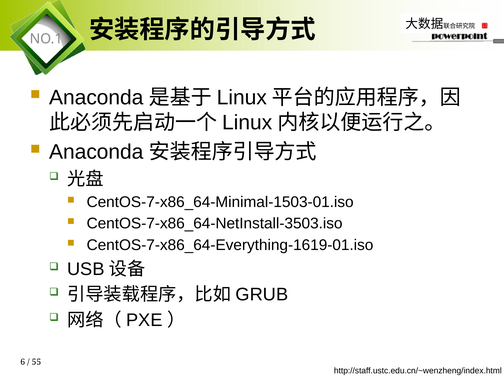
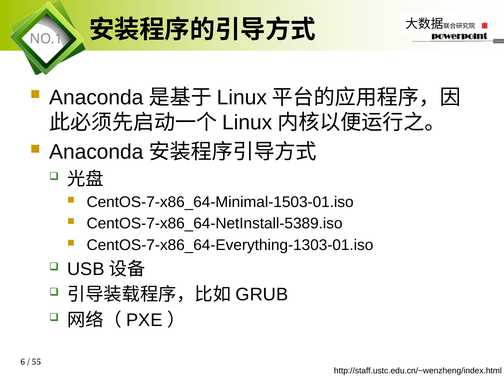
CentOS-7-x86_64-NetInstall-3503.iso: CentOS-7-x86_64-NetInstall-3503.iso -> CentOS-7-x86_64-NetInstall-5389.iso (215, 224)
CentOS-7-x86_64-Everything-1619-01.iso: CentOS-7-x86_64-Everything-1619-01.iso -> CentOS-7-x86_64-Everything-1303-01.iso (230, 245)
